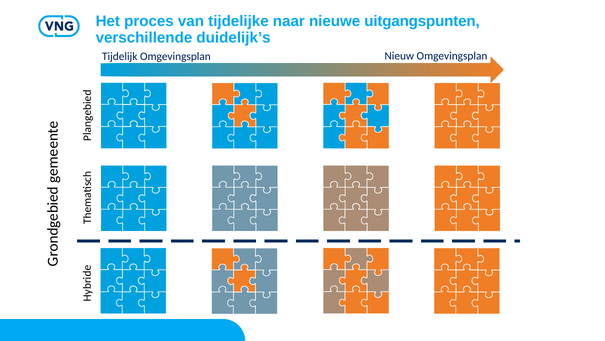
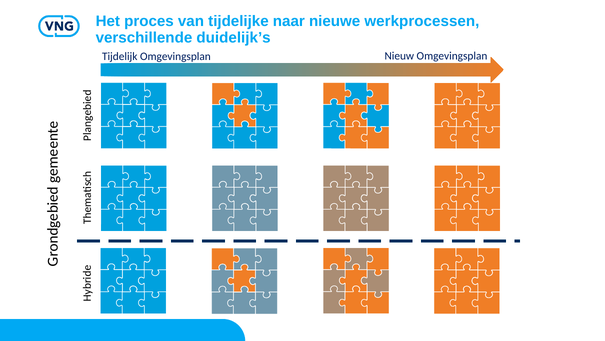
uitgangspunten: uitgangspunten -> werkprocessen (422, 21)
